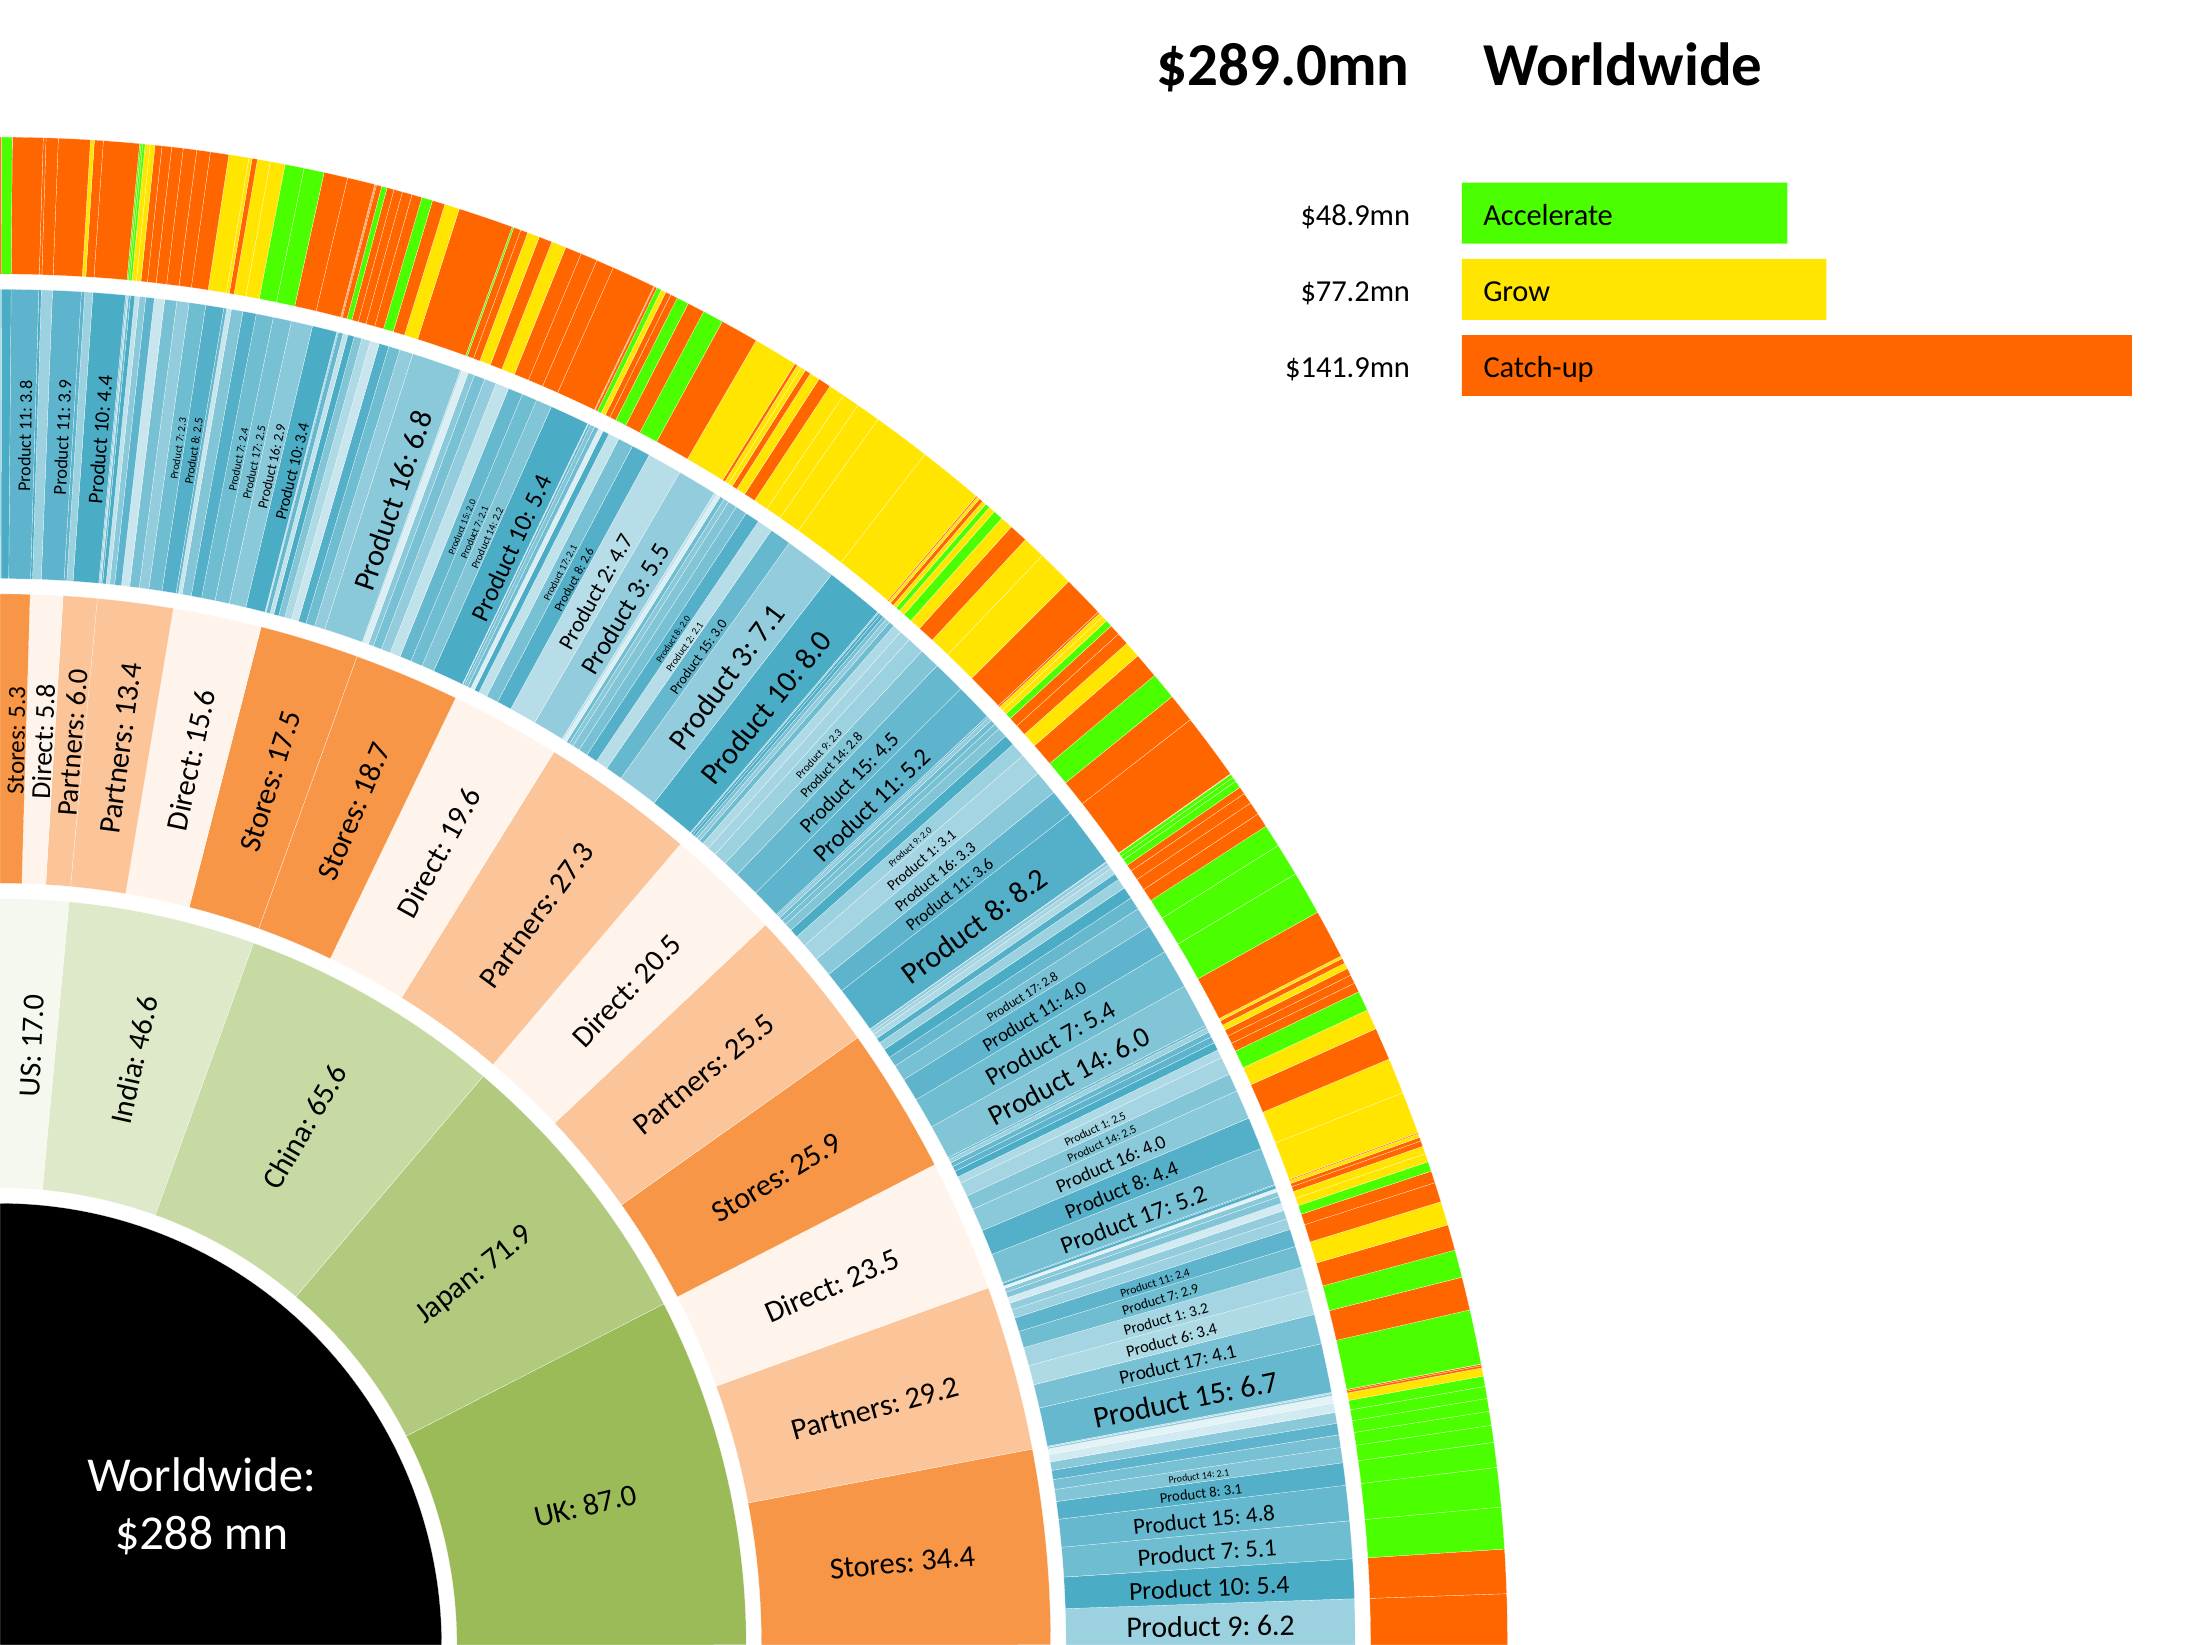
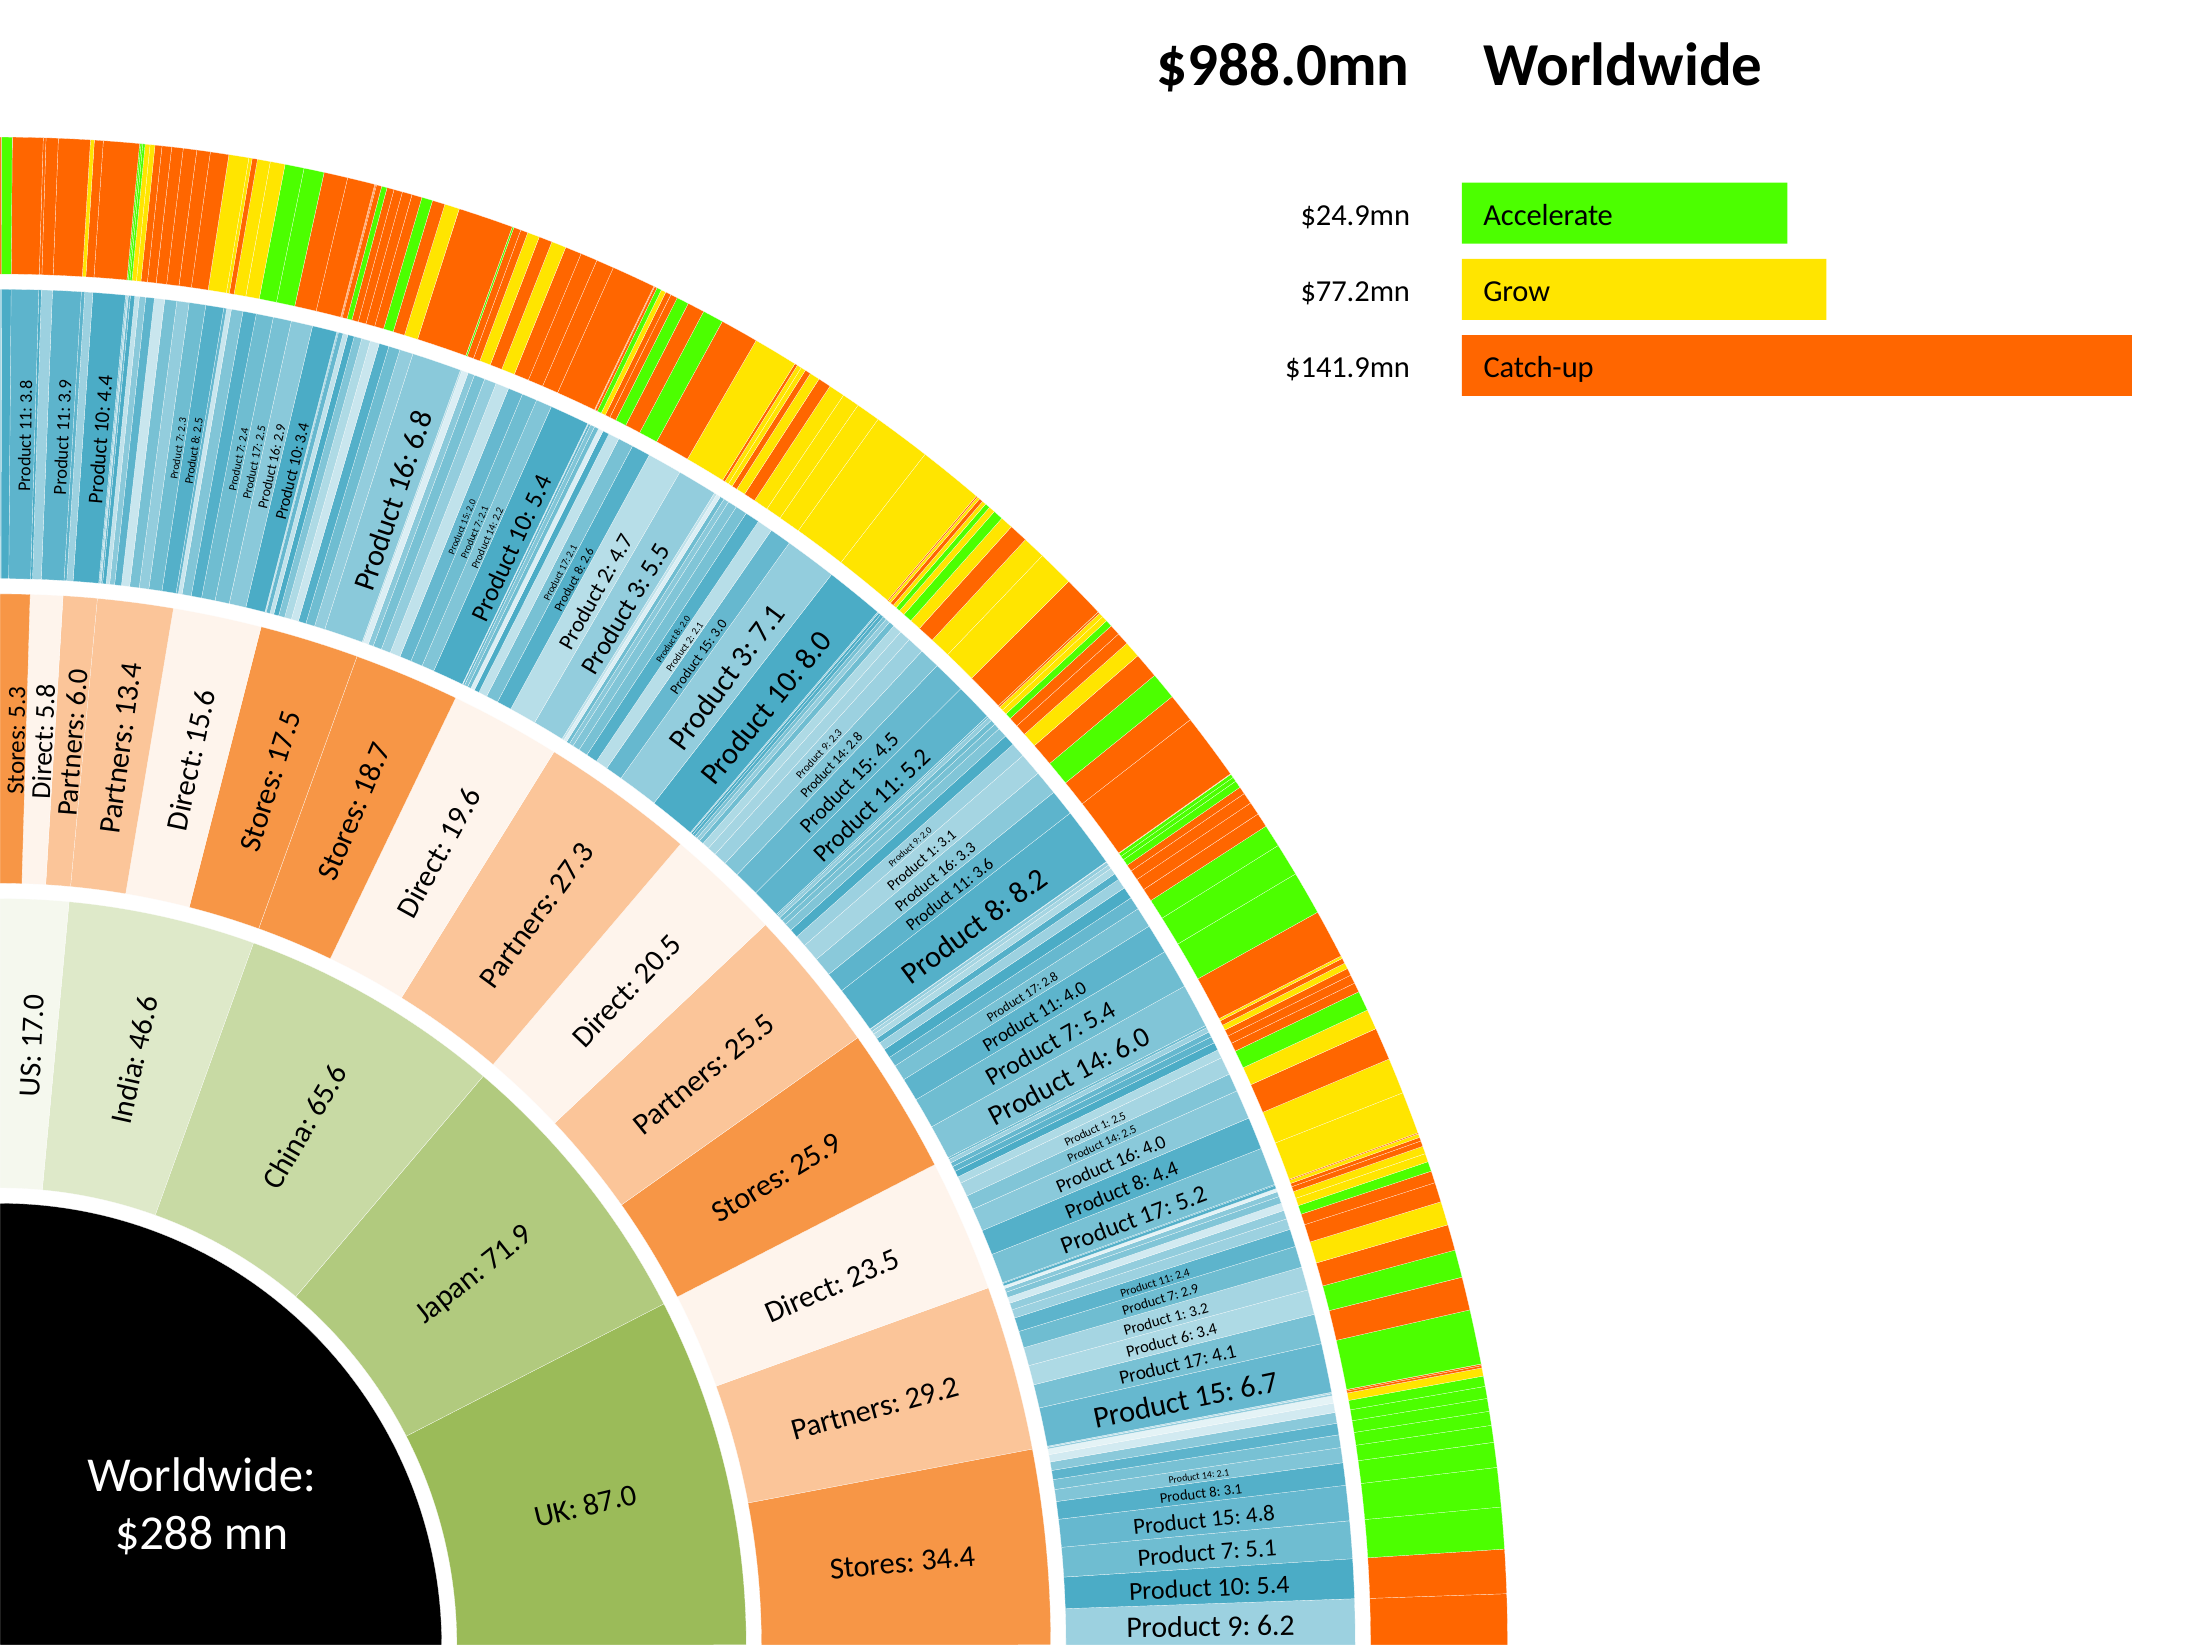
$289.0mn: $289.0mn -> $988.0mn (1283, 65)
$48.9mn: $48.9mn -> $24.9mn (1355, 215)
